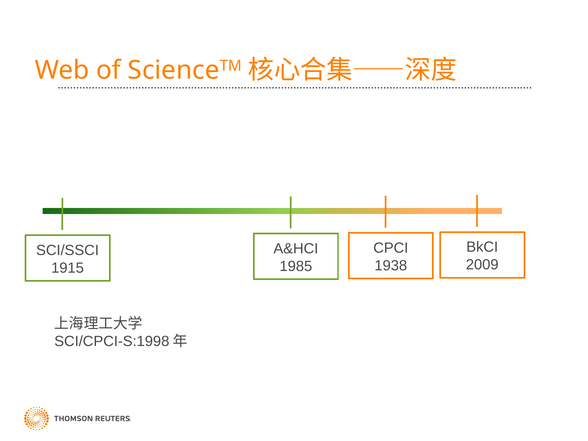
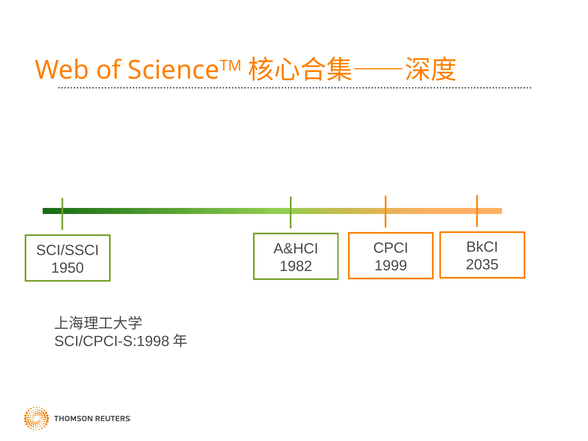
2009: 2009 -> 2035 (482, 265)
1938: 1938 -> 1999 (391, 266)
1985: 1985 -> 1982 (296, 266)
1915: 1915 -> 1950 (68, 268)
